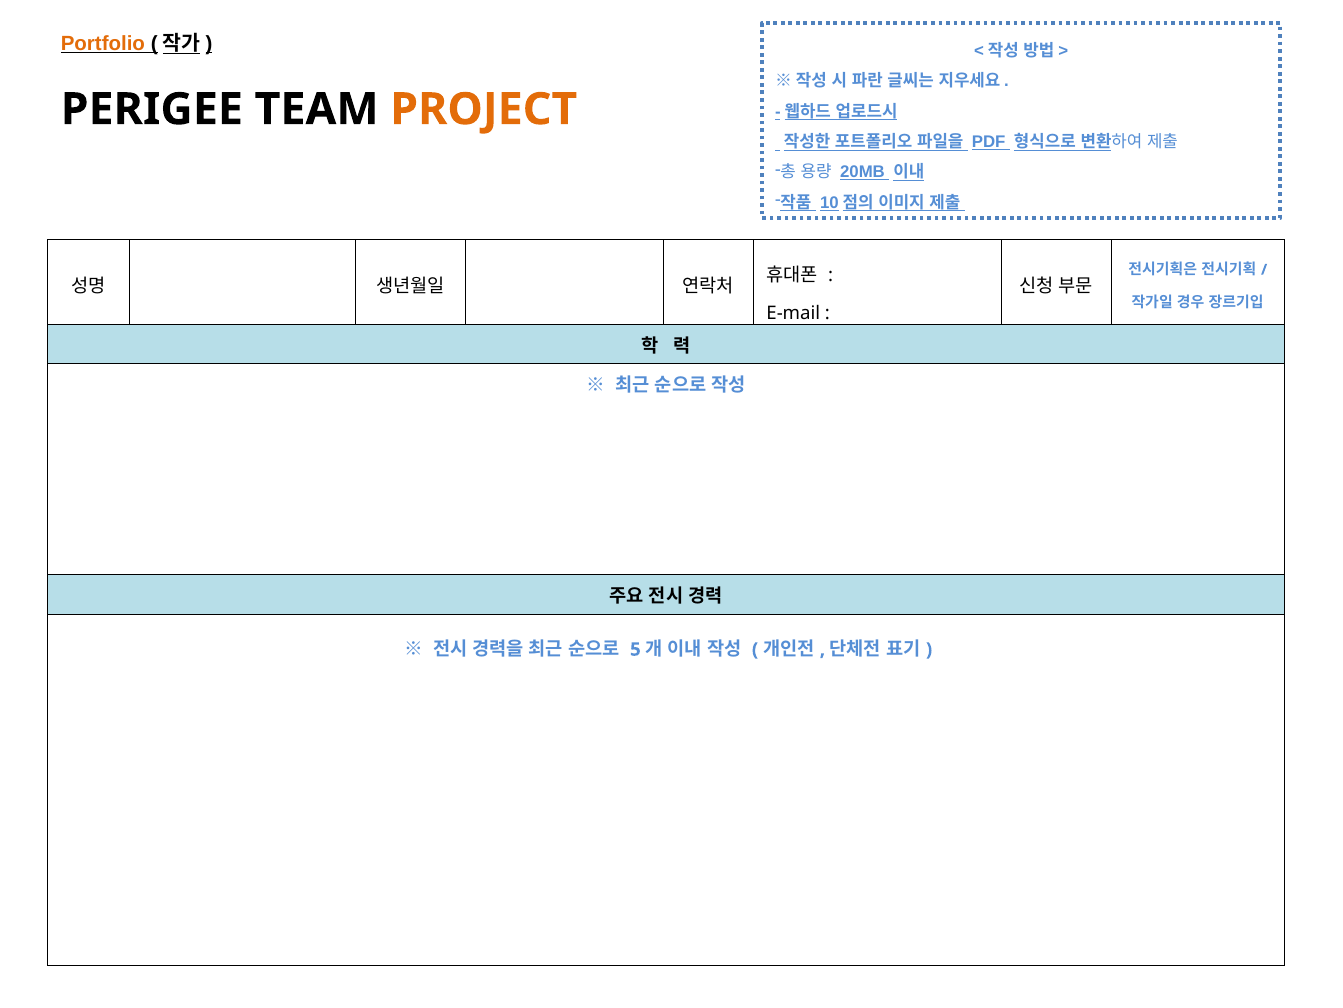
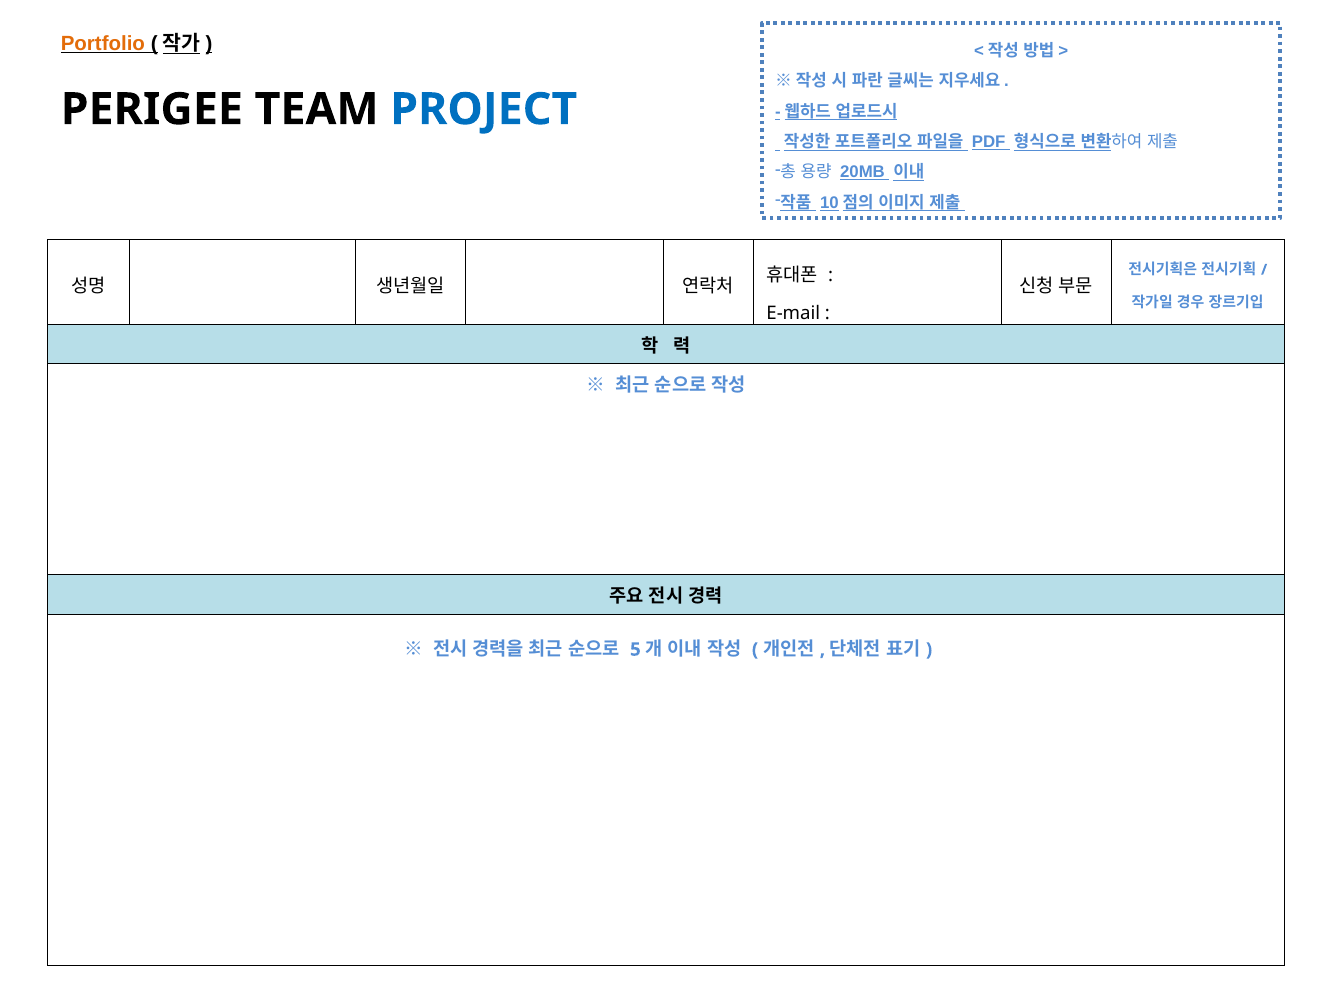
PROJECT colour: orange -> blue (484, 109)
